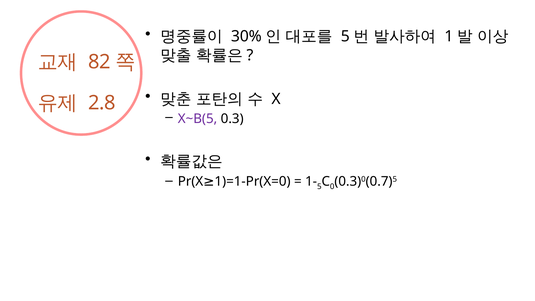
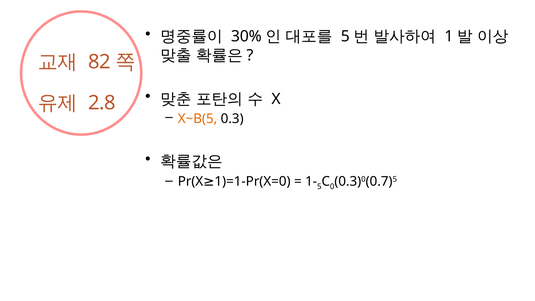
X~B(5 colour: purple -> orange (198, 119)
